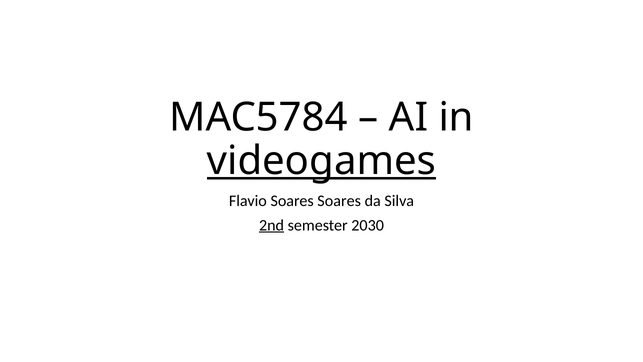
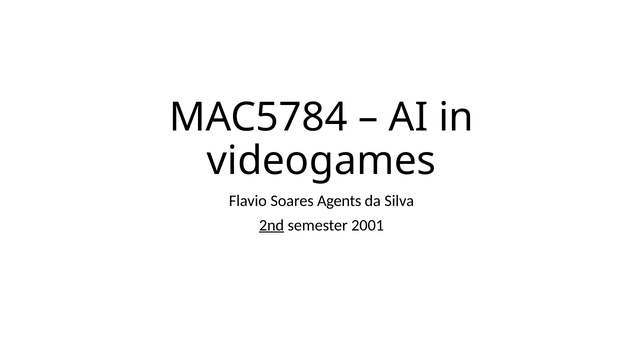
videogames underline: present -> none (321, 161)
Soares Soares: Soares -> Agents (339, 201)
2030: 2030 -> 2001 (368, 225)
